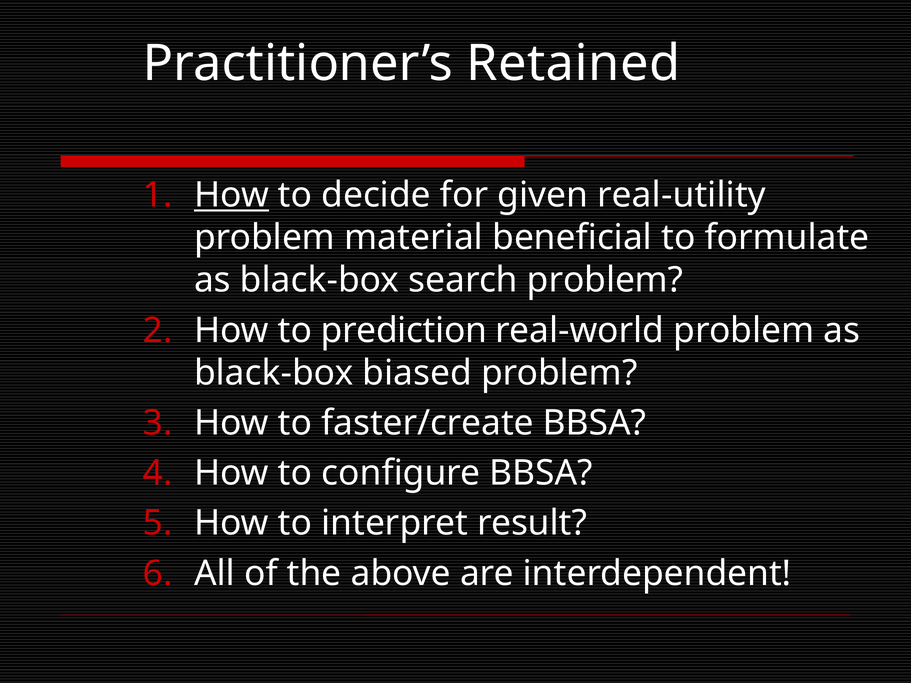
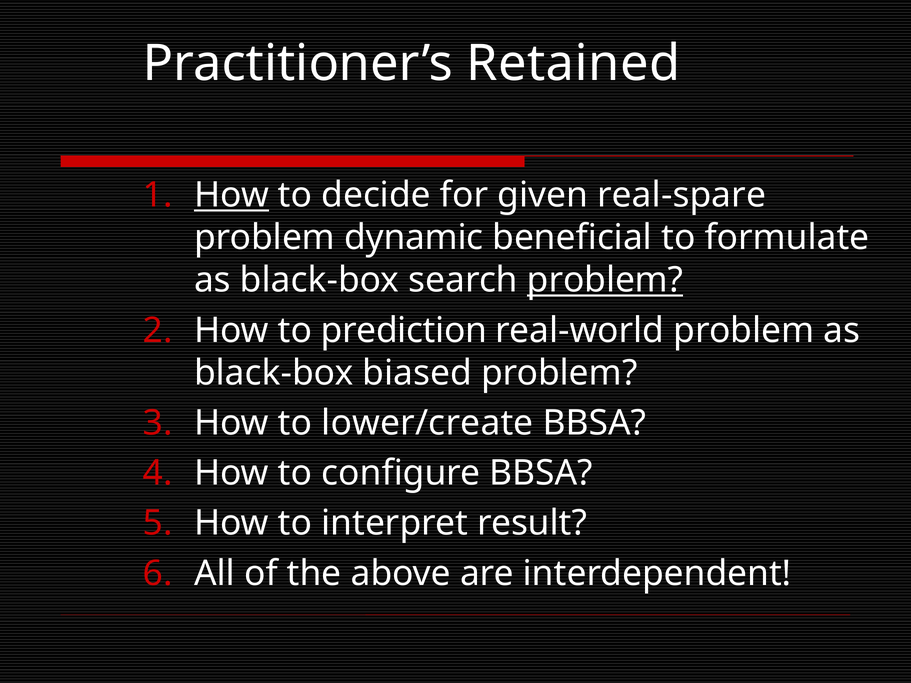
real-utility: real-utility -> real-spare (682, 195)
material: material -> dynamic (414, 238)
problem underline: none -> present (605, 280)
faster/create: faster/create -> lower/create (427, 423)
